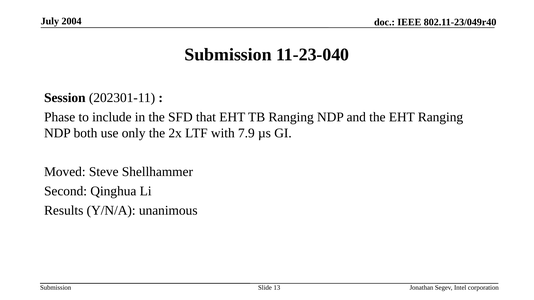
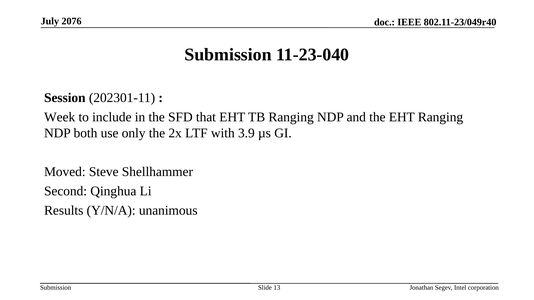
2004: 2004 -> 2076 (72, 21)
Phase: Phase -> Week (60, 117)
7.9: 7.9 -> 3.9 (246, 133)
